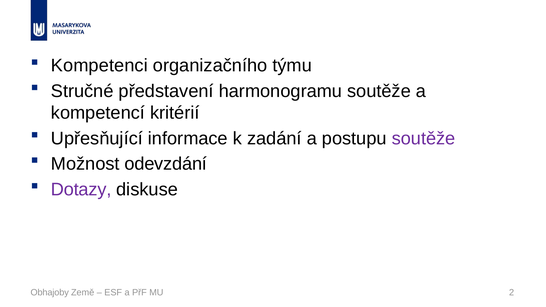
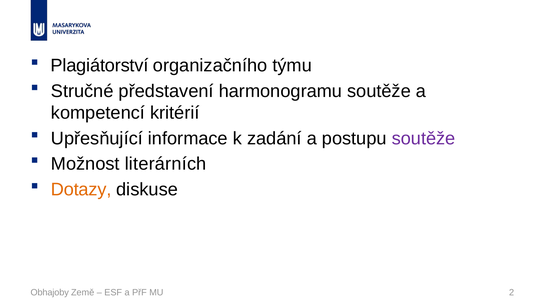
Kompetenci: Kompetenci -> Plagiátorství (100, 66)
odevzdání: odevzdání -> literárních (166, 164)
Dotazy colour: purple -> orange (81, 189)
